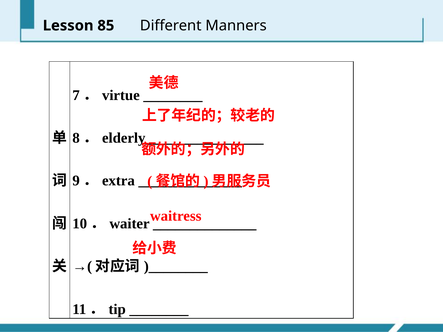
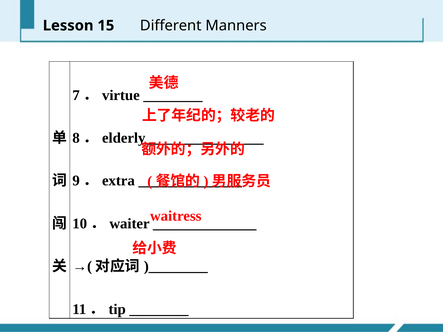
85: 85 -> 15 (106, 26)
